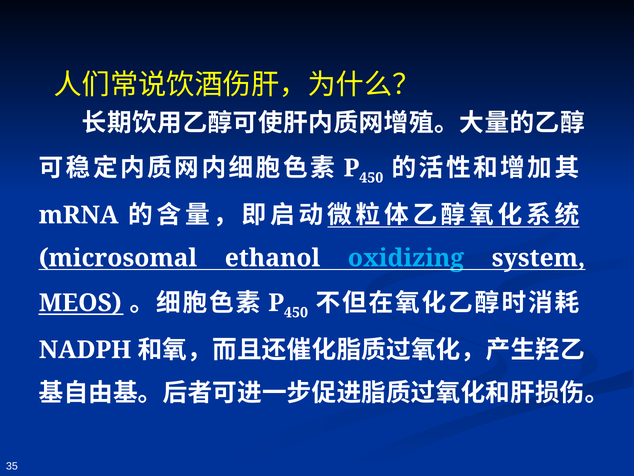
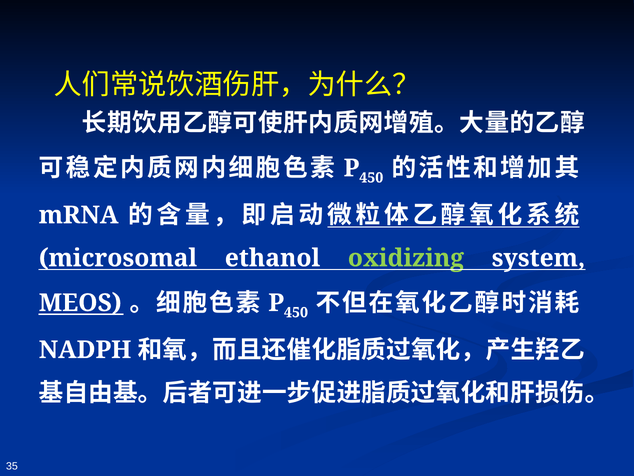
oxidizing colour: light blue -> light green (406, 258)
